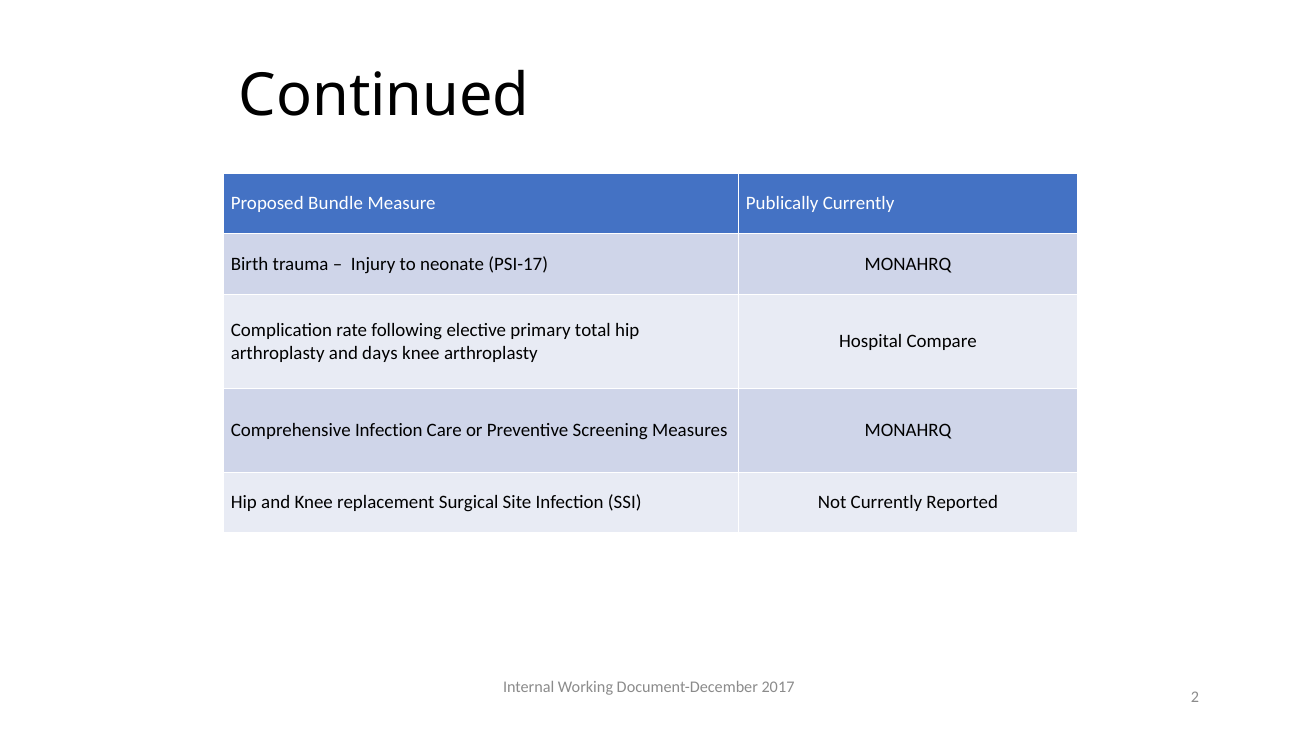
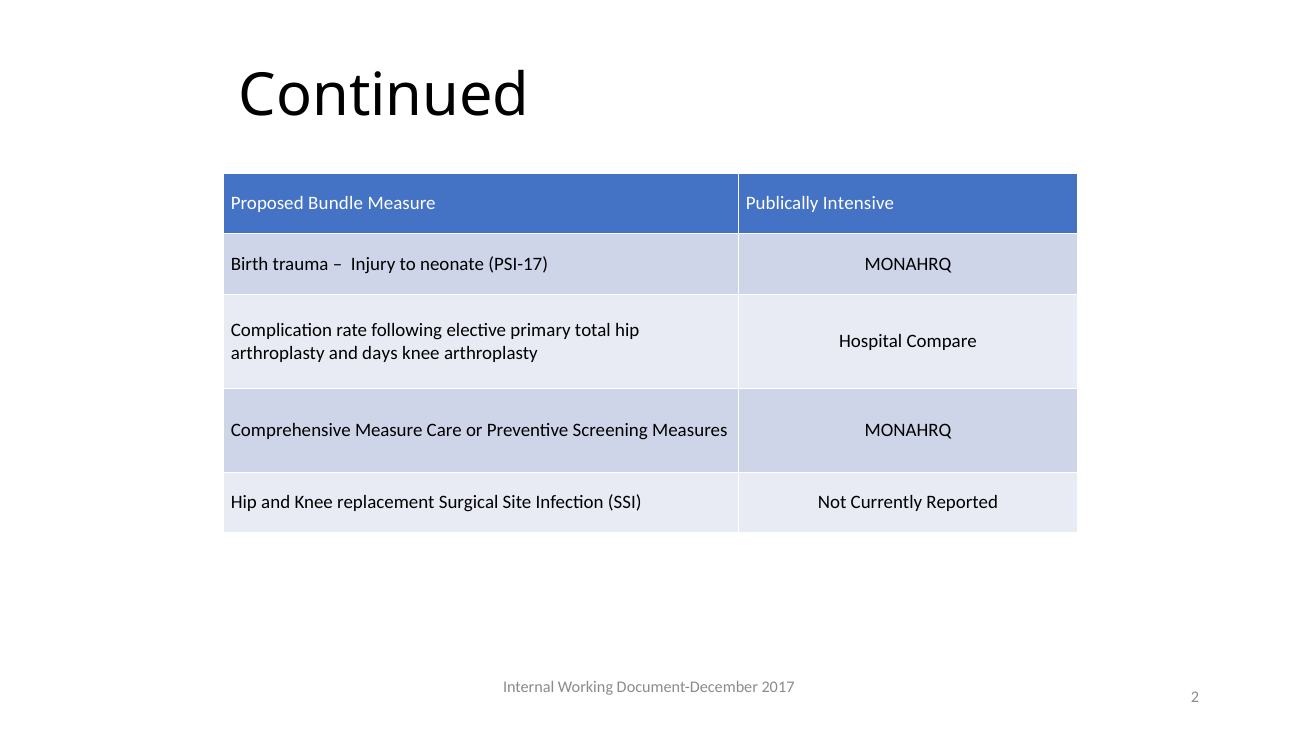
Publically Currently: Currently -> Intensive (858, 204)
Comprehensive Infection: Infection -> Measure (389, 430)
